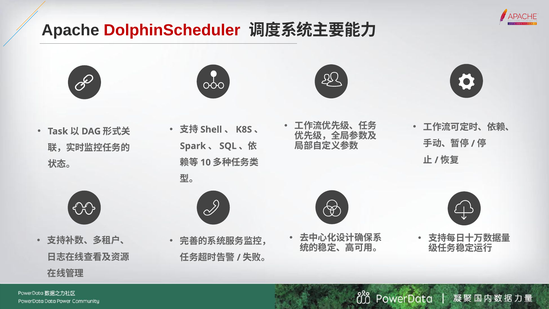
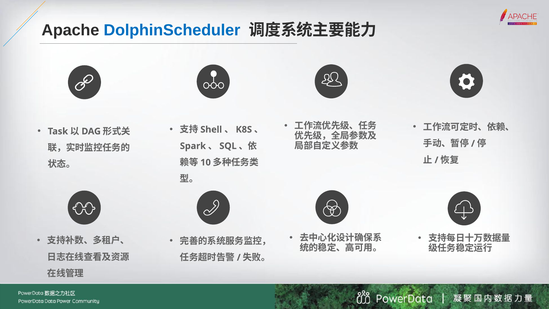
DolphinScheduler colour: red -> blue (172, 30)
